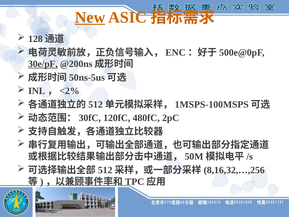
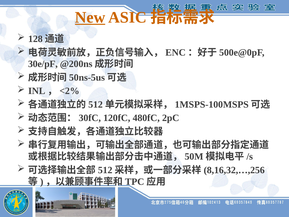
30e/pF underline: present -> none (43, 64)
